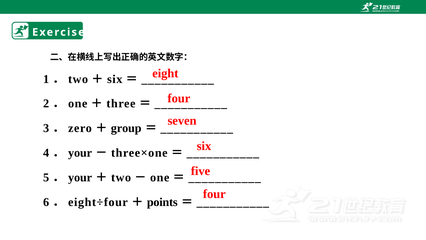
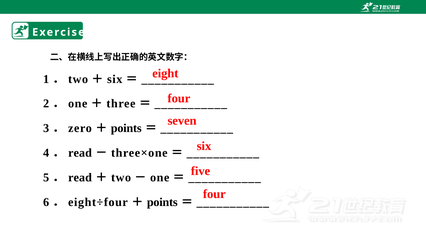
group: group -> points (126, 128)
your: your -> read (80, 153)
your: your -> read (80, 177)
